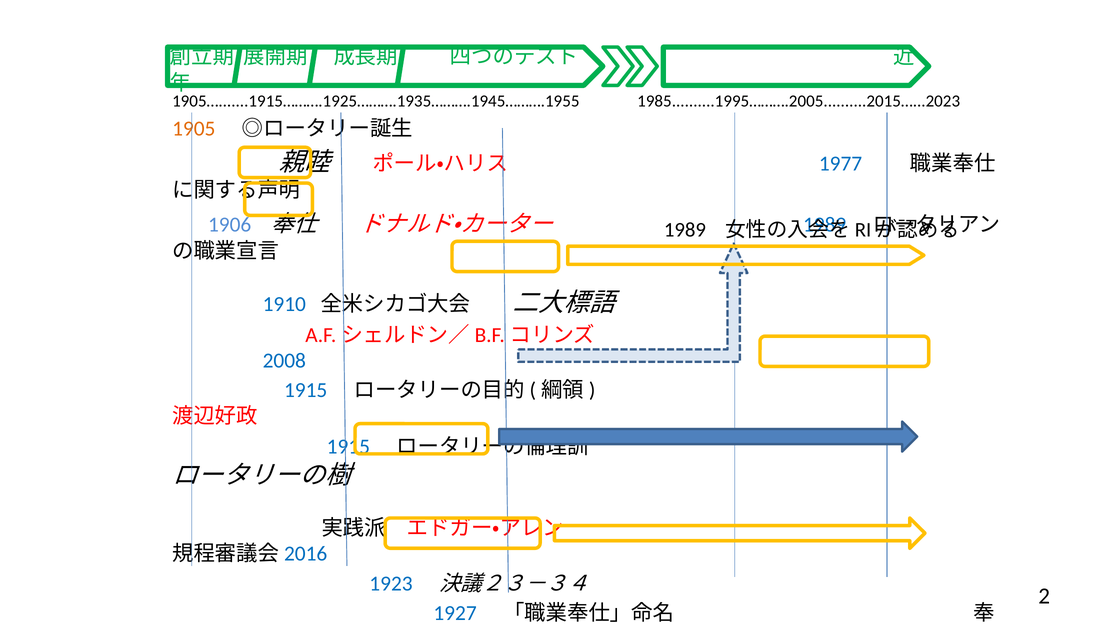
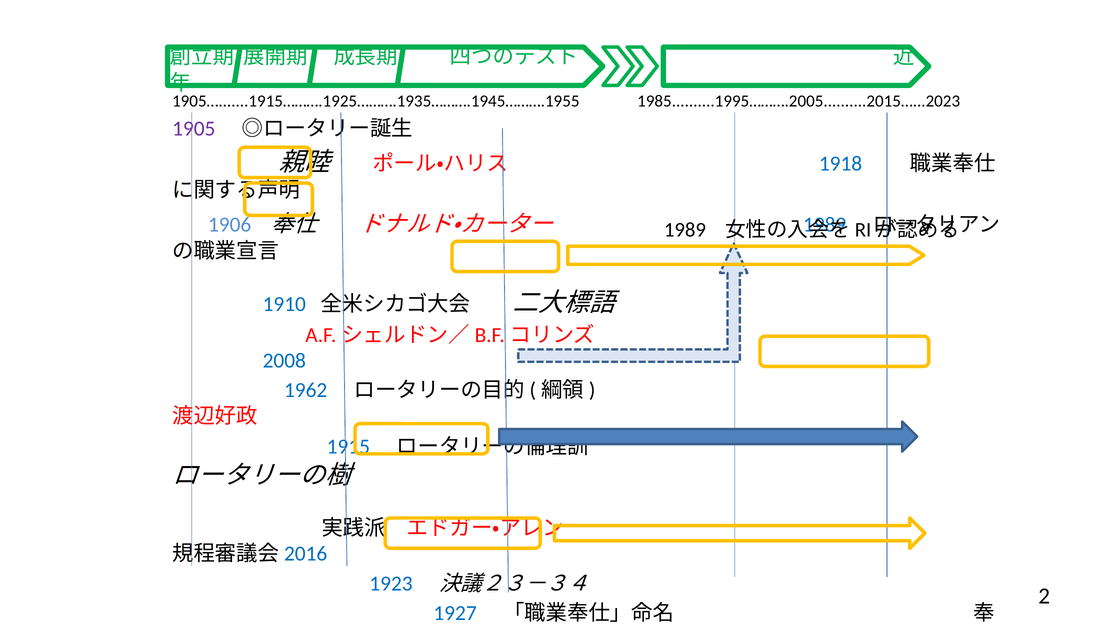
1905 colour: orange -> purple (194, 129)
1977: 1977 -> 1918 (841, 163)
1915: 1915 -> 1962 (306, 390)
